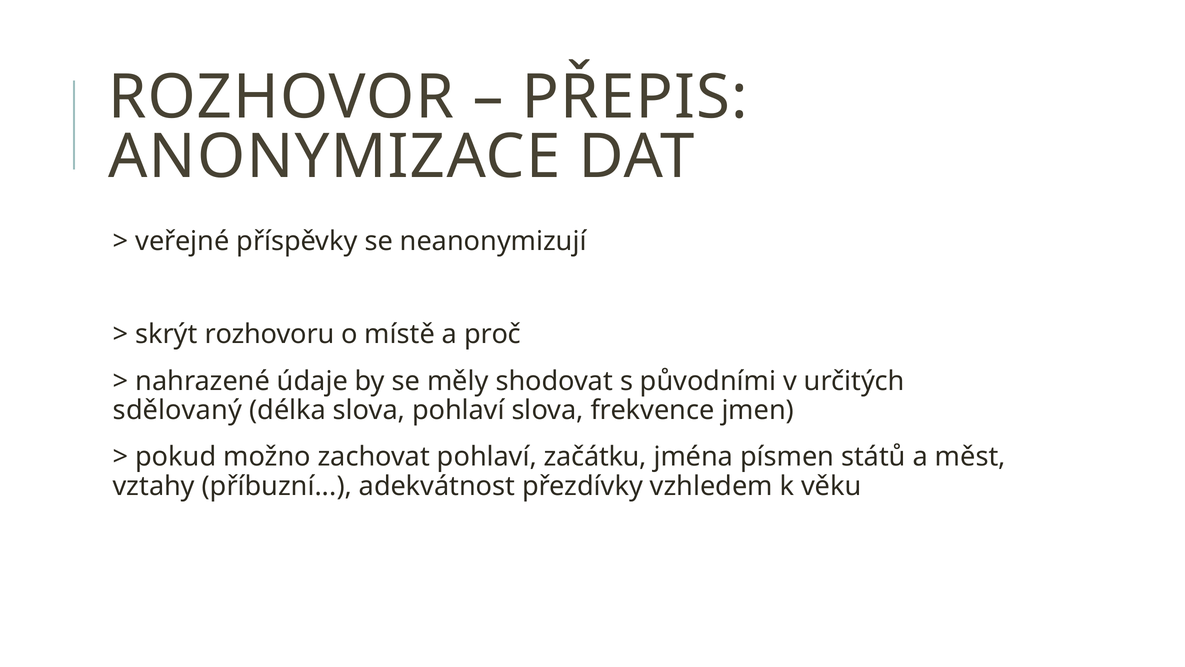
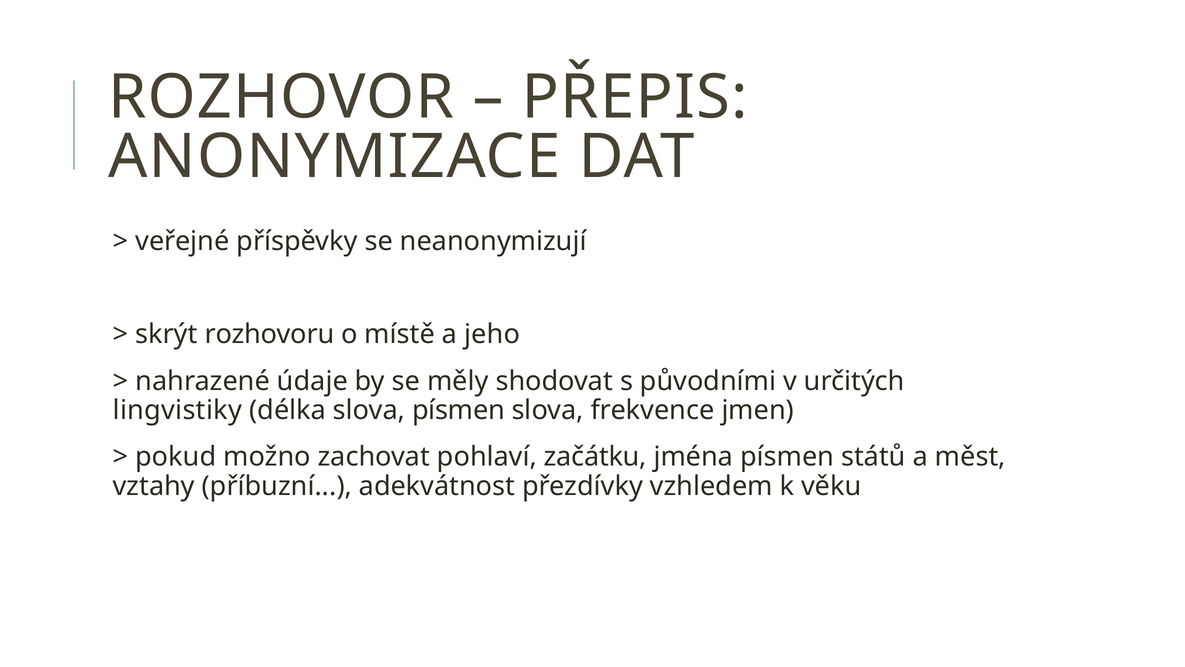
proč: proč -> jeho (492, 334)
sdělovaný: sdělovaný -> lingvistiky (177, 410)
slova pohlaví: pohlaví -> písmen (458, 410)
